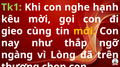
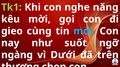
hạnh: hạnh -> năng (106, 7)
mới colour: yellow -> light blue (85, 31)
thắp: thắp -> suốt (76, 43)
Lòng: Lòng -> Dưới (63, 55)
